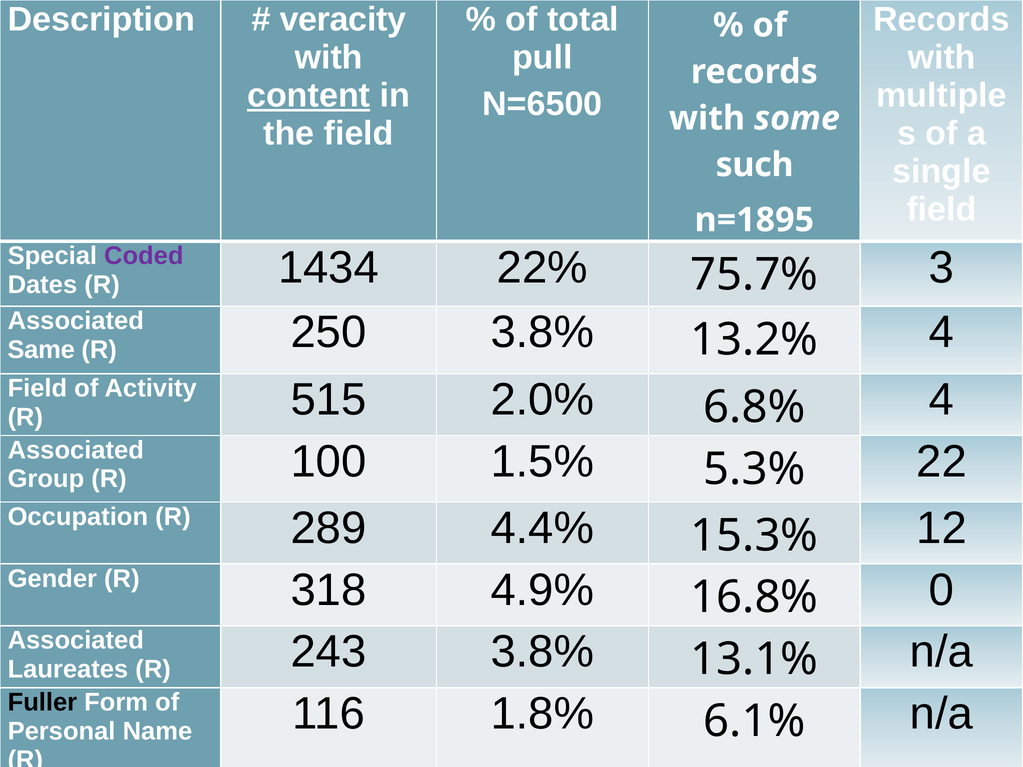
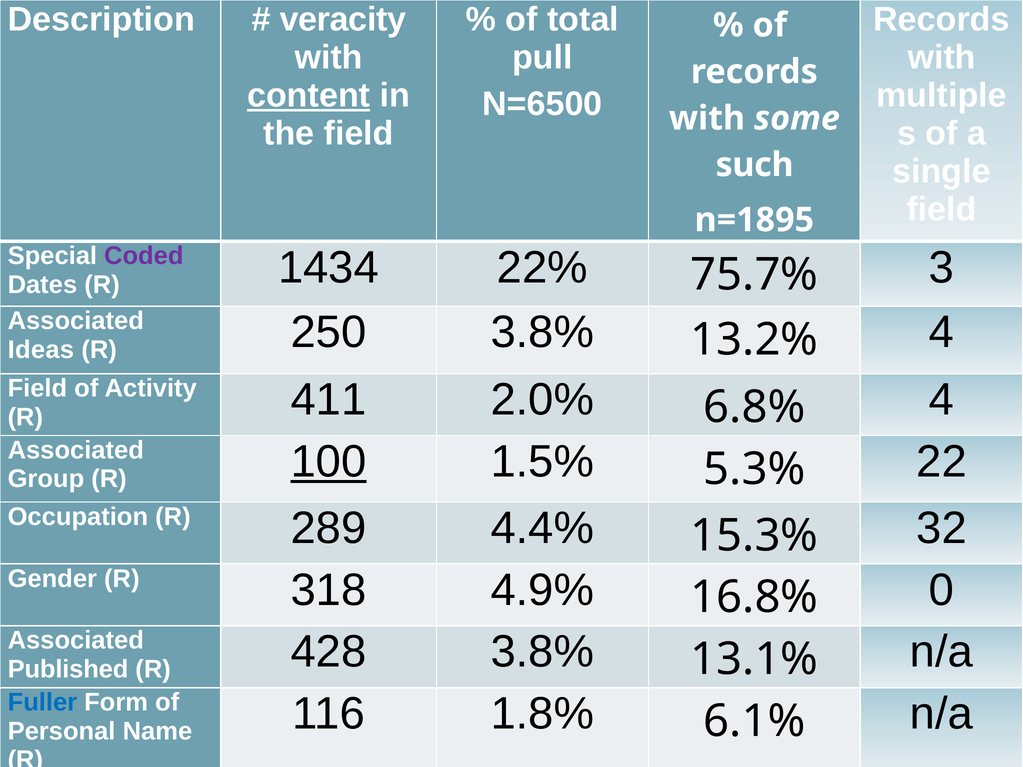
Same: Same -> Ideas (41, 350)
515: 515 -> 411 (329, 400)
100 underline: none -> present (329, 462)
12: 12 -> 32 (942, 528)
Laureates: Laureates -> Published (68, 669)
243: 243 -> 428 (329, 652)
Fuller colour: black -> blue (42, 703)
